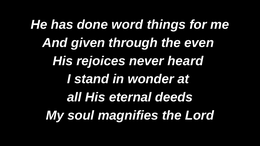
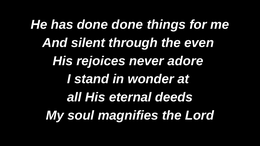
done word: word -> done (127, 25)
given: given -> silent (88, 43)
heard: heard -> adore (185, 61)
